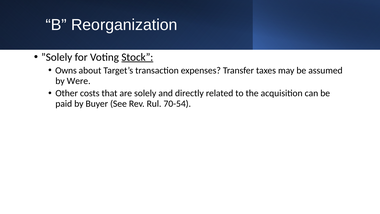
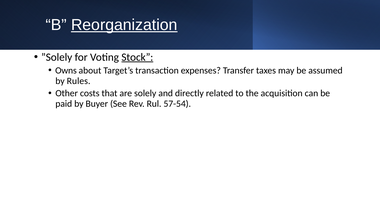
Reorganization underline: none -> present (124, 25)
Were: Were -> Rules (79, 81)
70-54: 70-54 -> 57-54 (177, 104)
